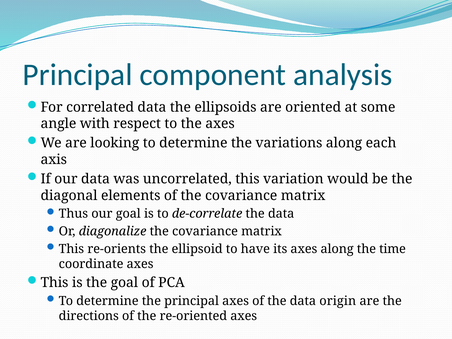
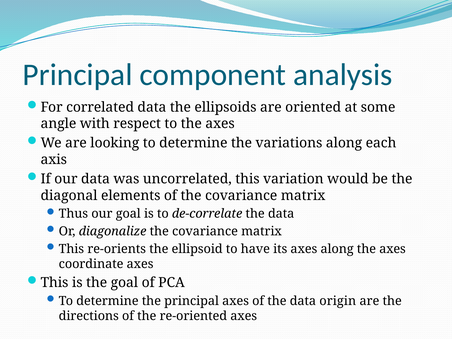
along the time: time -> axes (393, 249)
